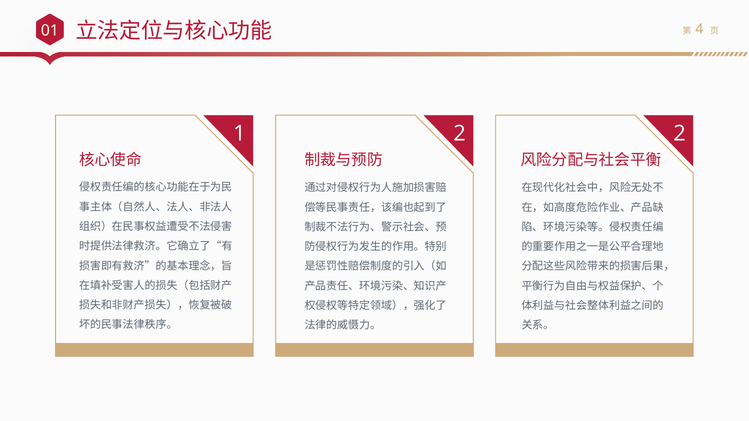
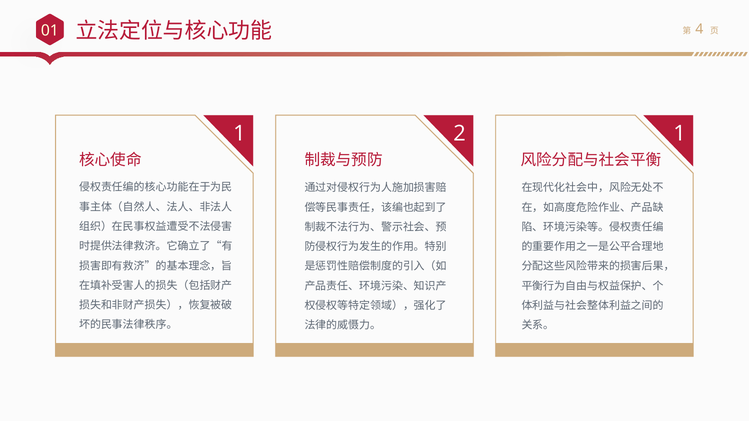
1 2: 2 -> 1 (679, 134)
